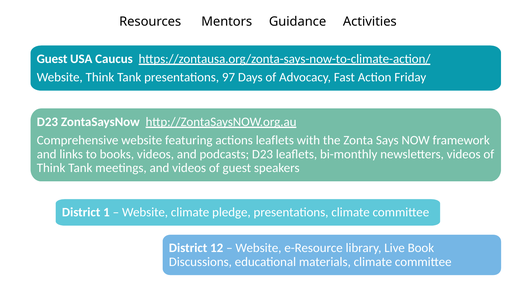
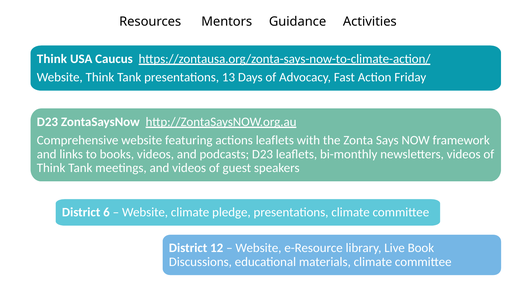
Guest: Guest -> Think (52, 59)
97: 97 -> 13 (228, 77)
1: 1 -> 6 (107, 213)
